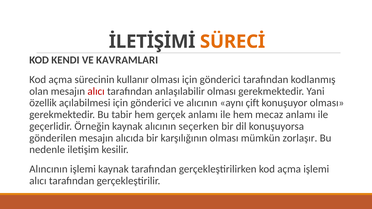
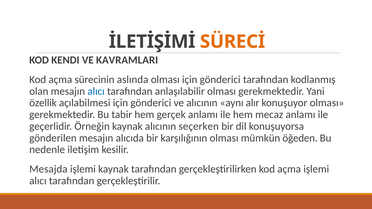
kullanır: kullanır -> aslında (133, 80)
alıcı colour: red -> blue (96, 91)
çift: çift -> alır (253, 103)
zorlaşır: zorlaşır -> öğeden (300, 138)
Alıncının: Alıncının -> Mesajda (48, 169)
